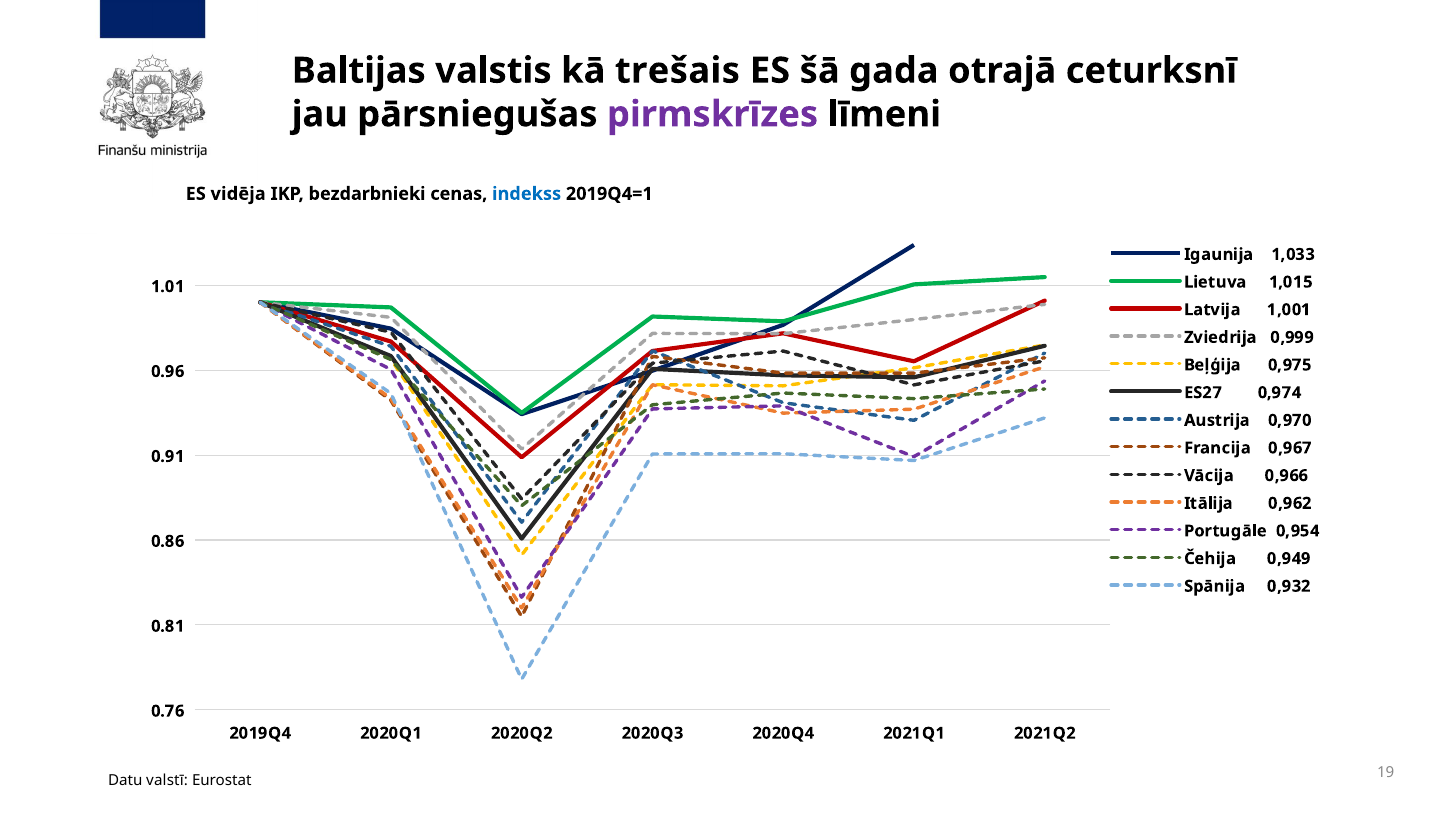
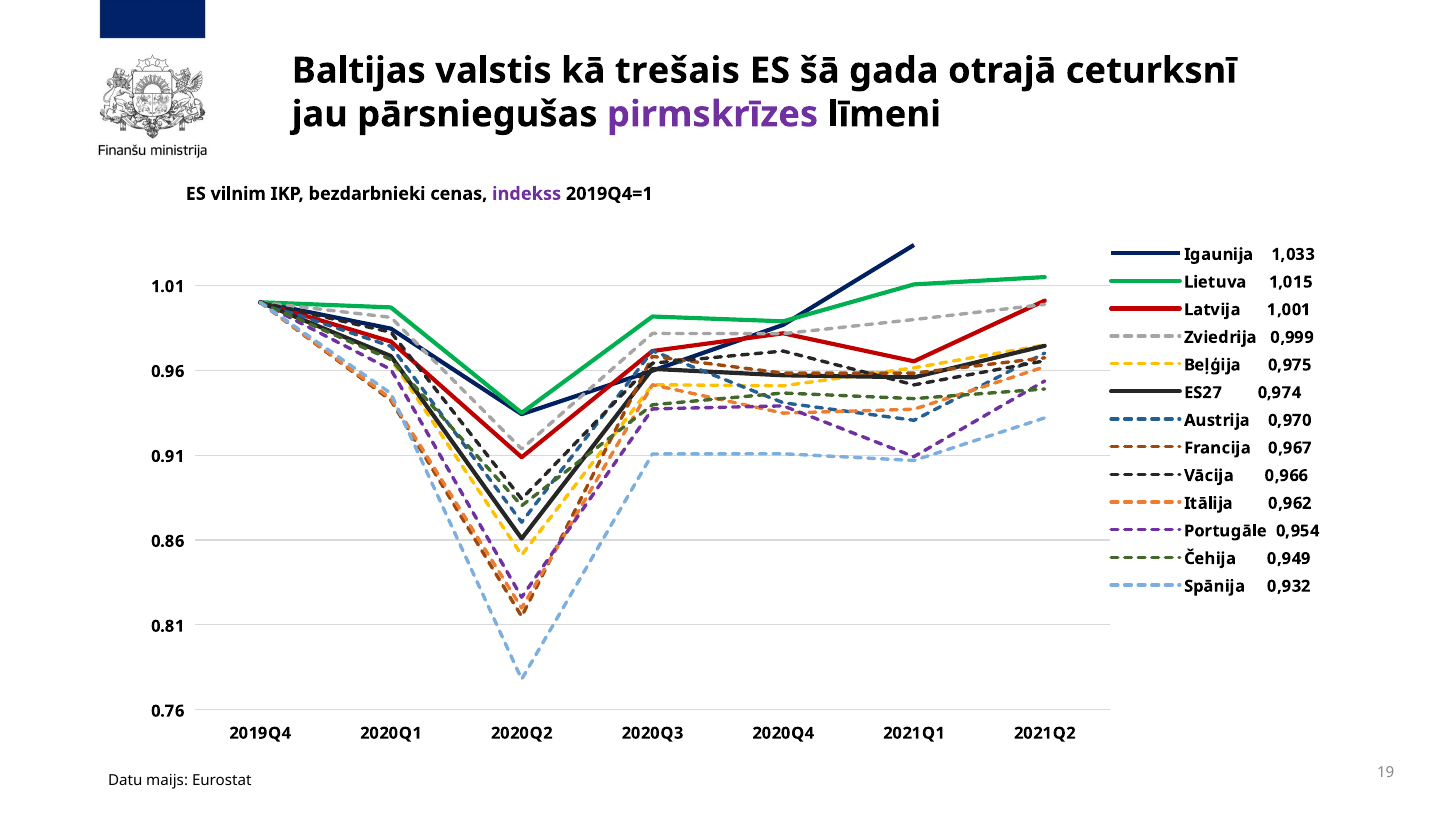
vidēja: vidēja -> vilnim (238, 194)
indekss colour: blue -> purple (527, 194)
valstī: valstī -> maijs (167, 780)
